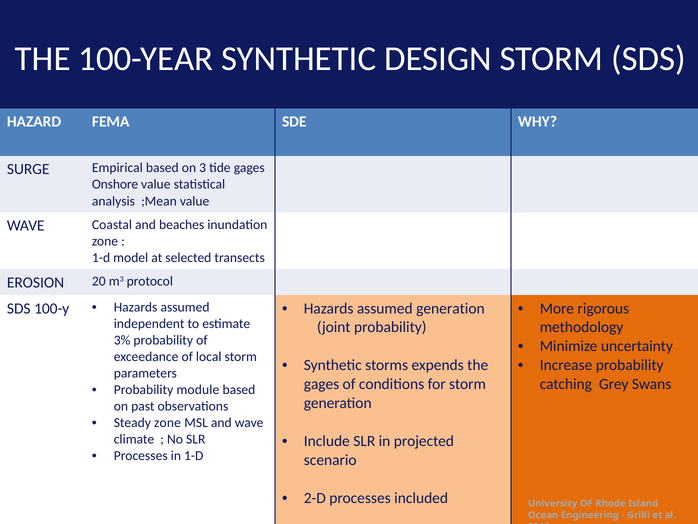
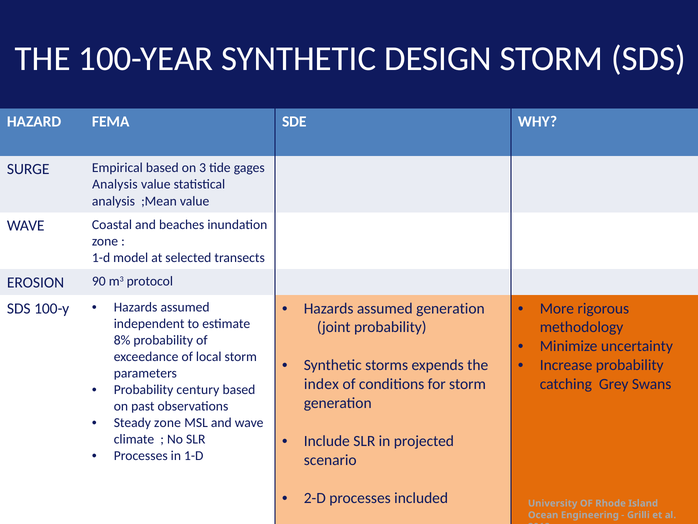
Onshore: Onshore -> Analysis (115, 184)
20: 20 -> 90 (99, 281)
3%: 3% -> 8% (122, 340)
gages: gages -> index (321, 384)
module: module -> century (198, 389)
